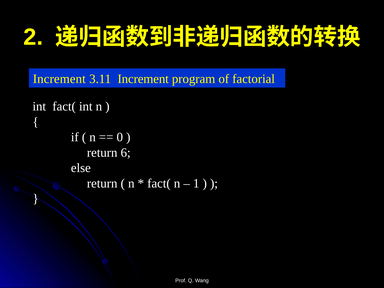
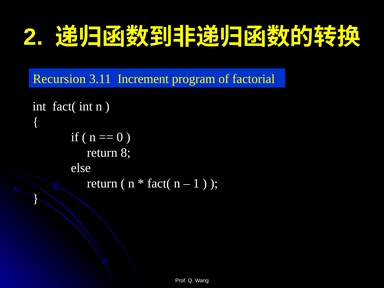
Increment: Increment -> Recursion (59, 79)
6: 6 -> 8 (126, 153)
